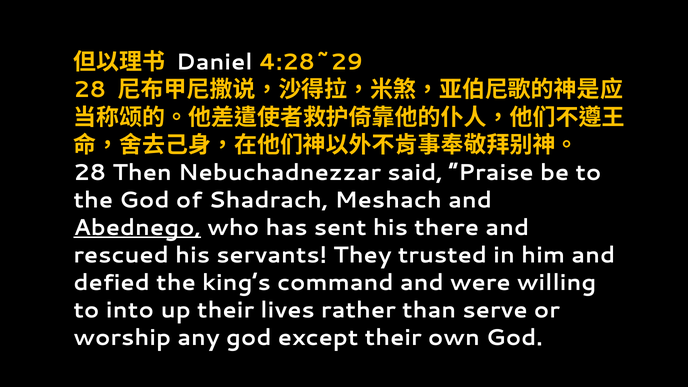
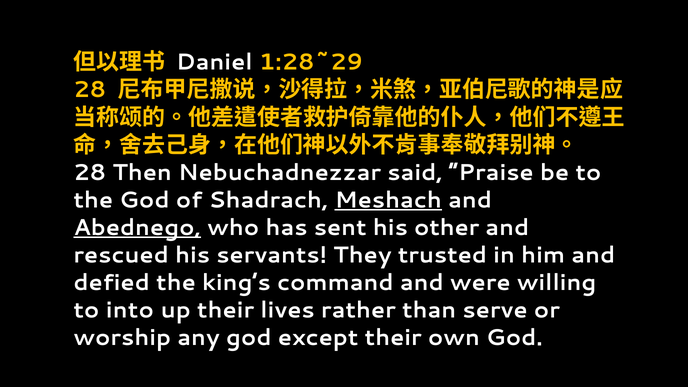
4:28~29: 4:28~29 -> 1:28~29 (311, 62)
Meshach underline: none -> present (388, 200)
there: there -> other (447, 228)
